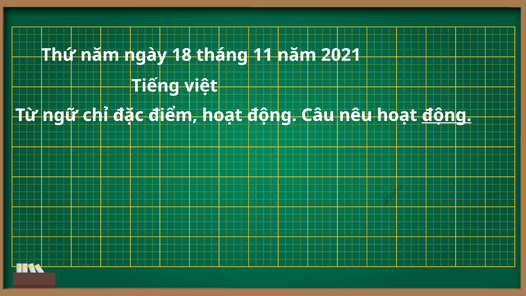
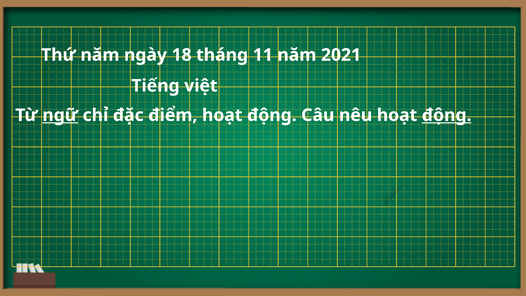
ngữ underline: none -> present (60, 115)
